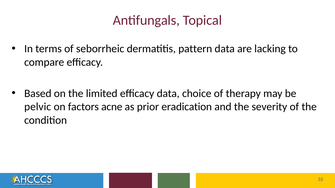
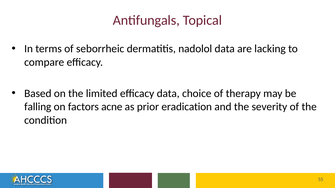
pattern: pattern -> nadolol (195, 49)
pelvic: pelvic -> falling (38, 107)
